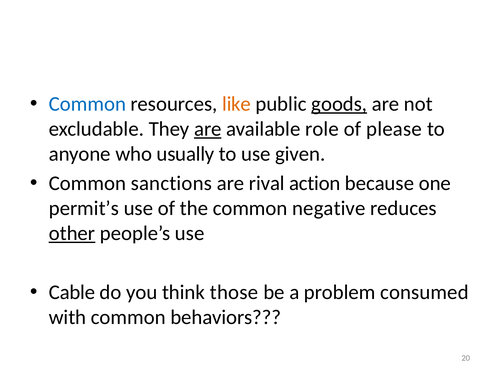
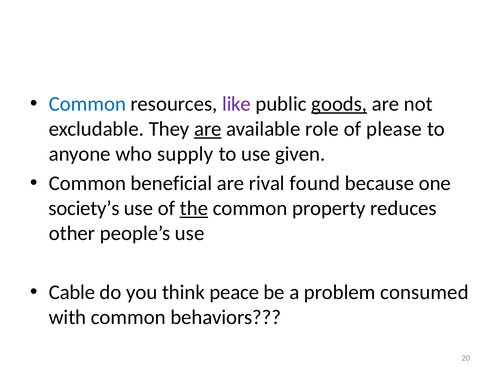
like colour: orange -> purple (237, 104)
usually: usually -> supply (185, 154)
sanctions: sanctions -> beneficial (171, 183)
action: action -> found (315, 183)
permit’s: permit’s -> society’s (84, 208)
the underline: none -> present (194, 208)
negative: negative -> property (329, 208)
other underline: present -> none (72, 233)
those: those -> peace (234, 292)
